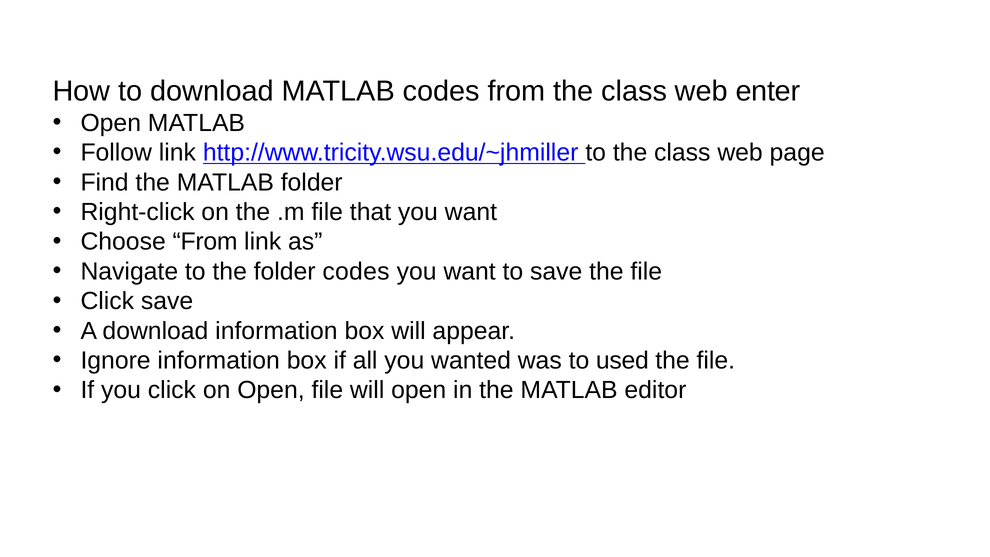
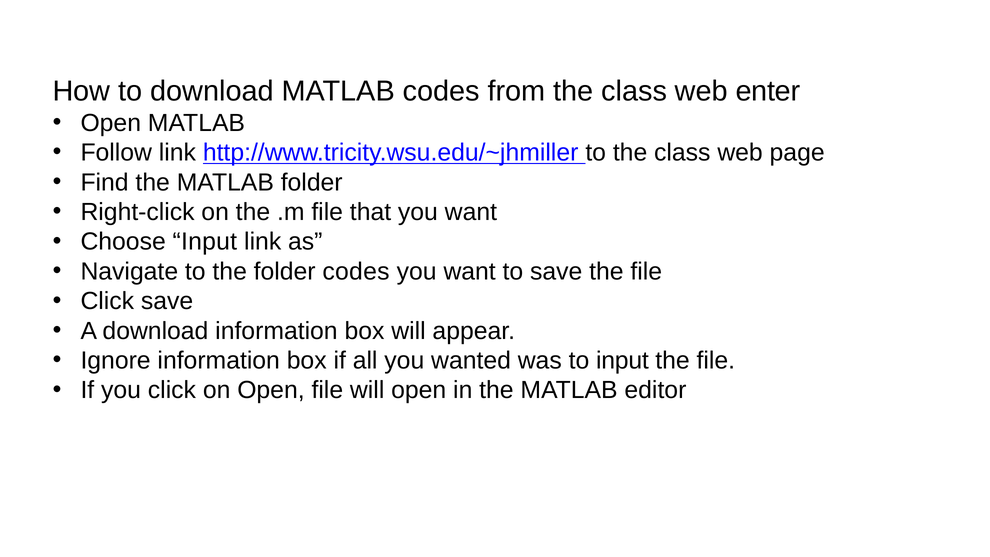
Choose From: From -> Input (205, 242)
to used: used -> input (622, 361)
